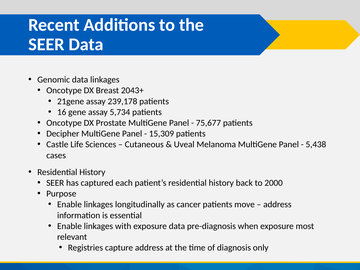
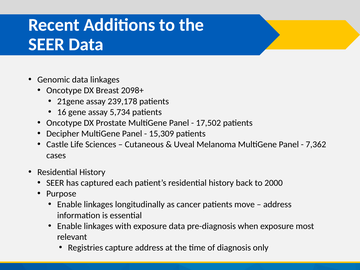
2043+: 2043+ -> 2098+ (132, 91)
75,677: 75,677 -> 17,502 (208, 123)
5,438: 5,438 -> 7,362 (316, 145)
